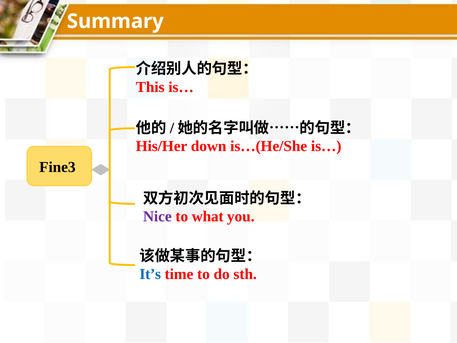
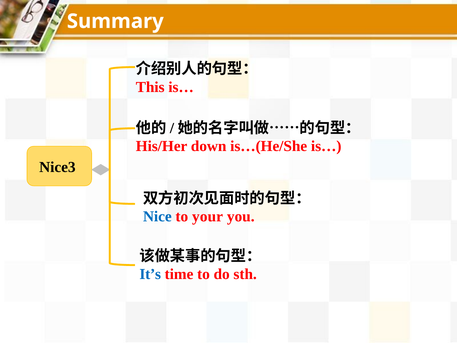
Fine3: Fine3 -> Nice3 (57, 167)
Nice colour: purple -> blue (157, 216)
what: what -> your (208, 216)
